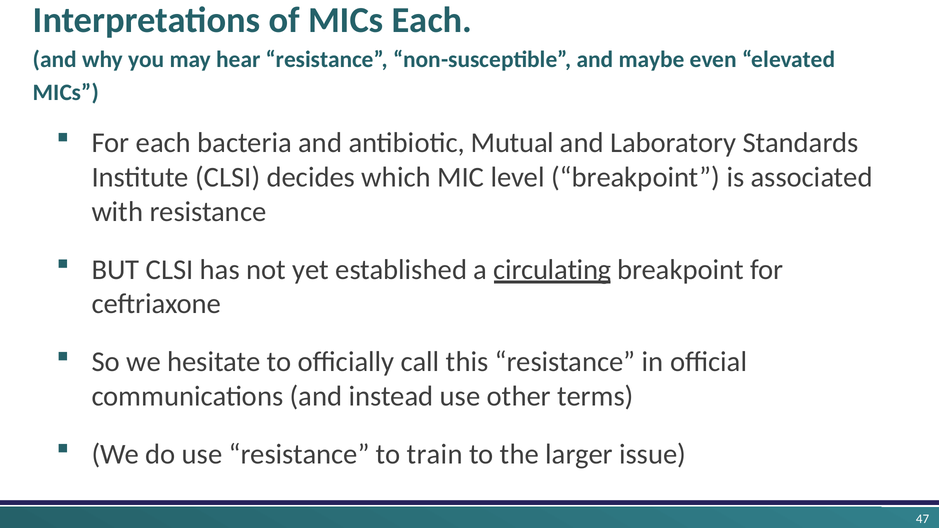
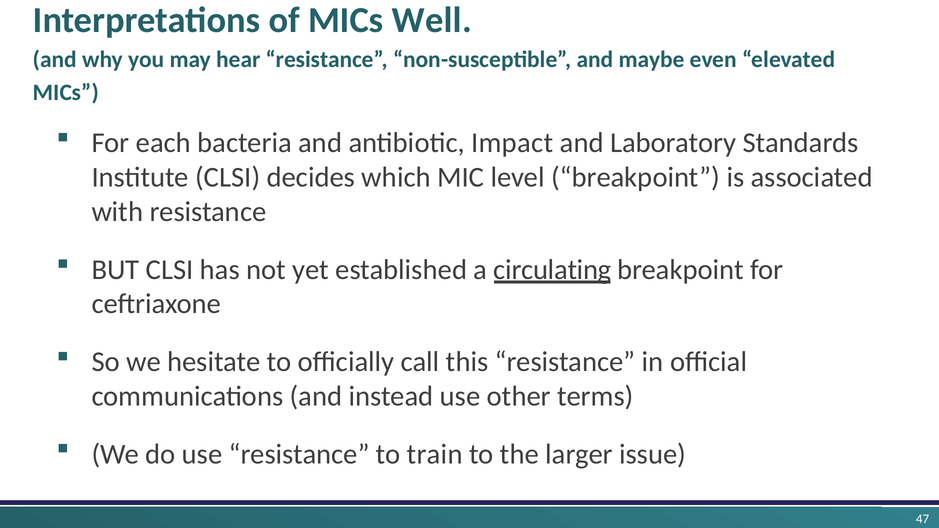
MICs Each: Each -> Well (432, 20)
Mutual: Mutual -> Impact (512, 143)
